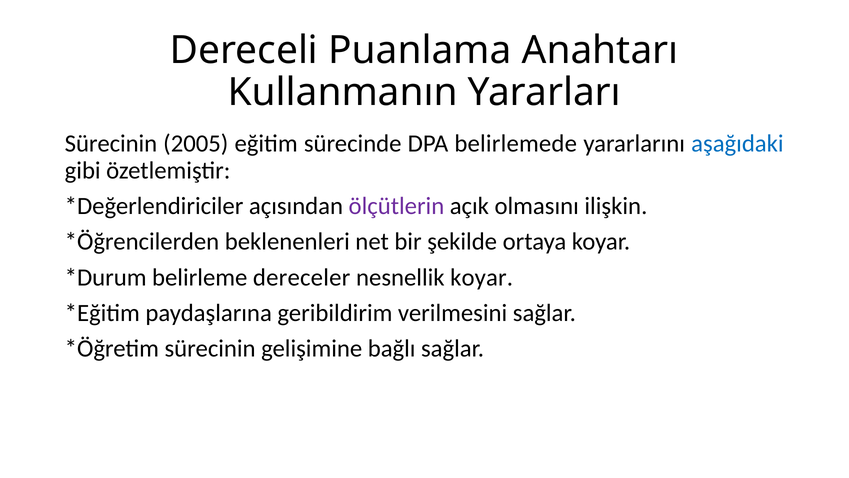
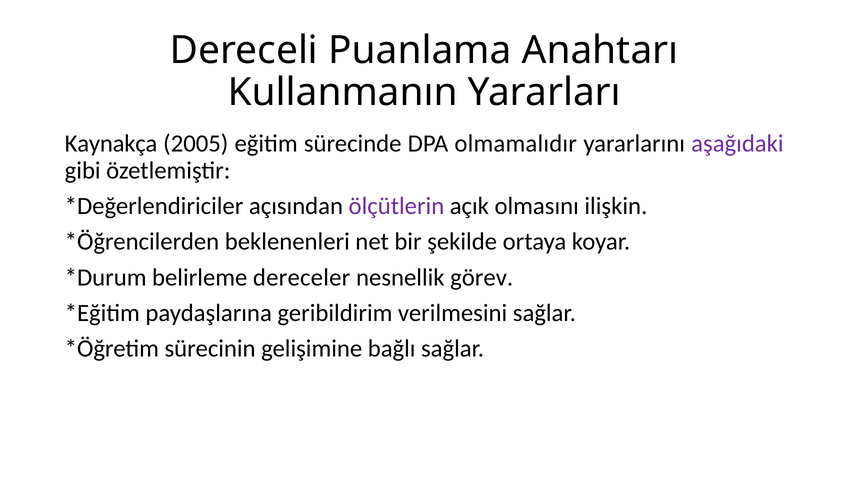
Sürecinin: Sürecinin -> Kaynakça (111, 144)
belirlemede: belirlemede -> olmamalıdır (516, 144)
aşağıdaki colour: blue -> purple (737, 144)
nesnellik koyar: koyar -> görev (482, 277)
